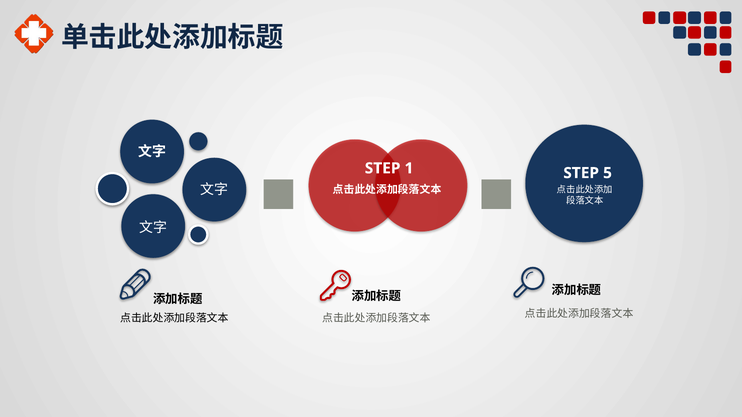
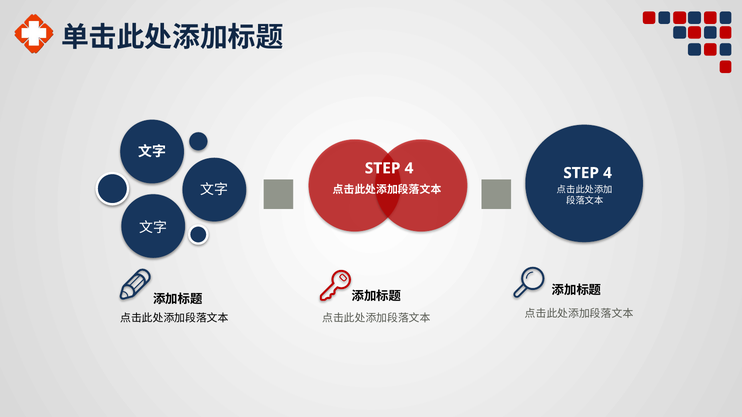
1: 1 -> 4 (409, 168)
5: 5 -> 4 (608, 173)
